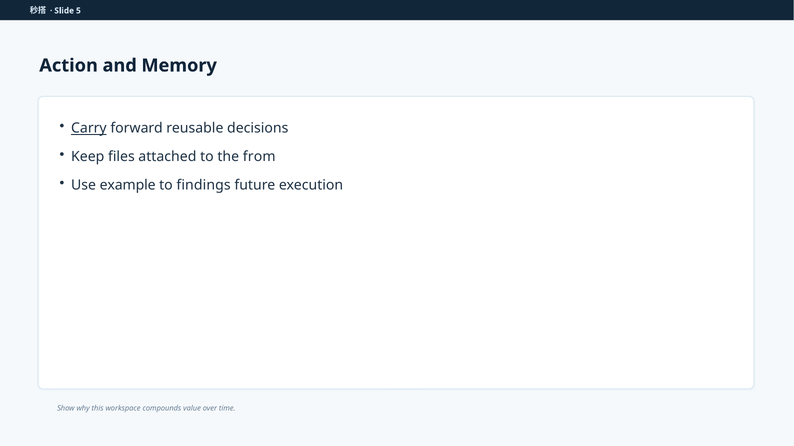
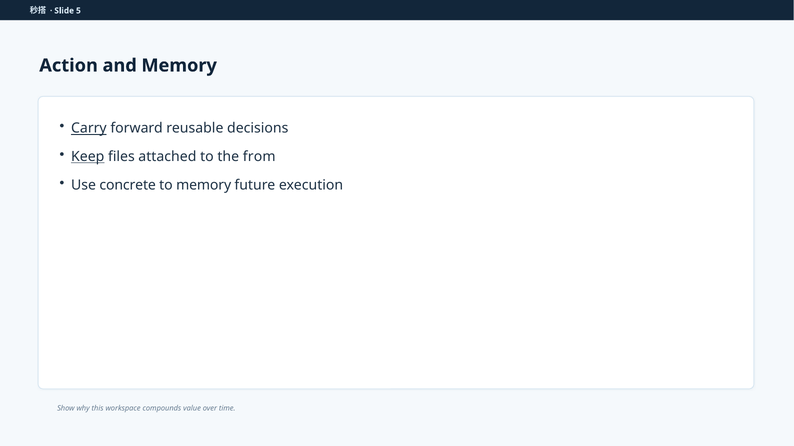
Keep underline: none -> present (88, 157)
example: example -> concrete (128, 185)
to findings: findings -> memory (204, 185)
